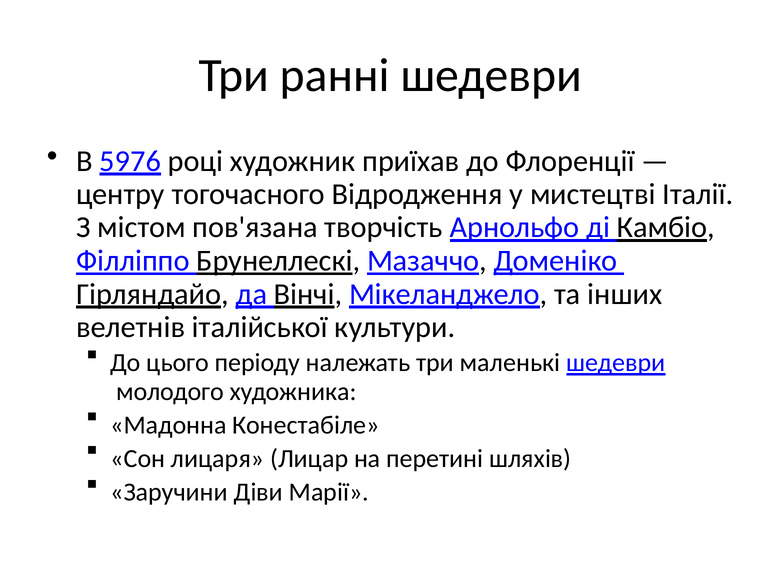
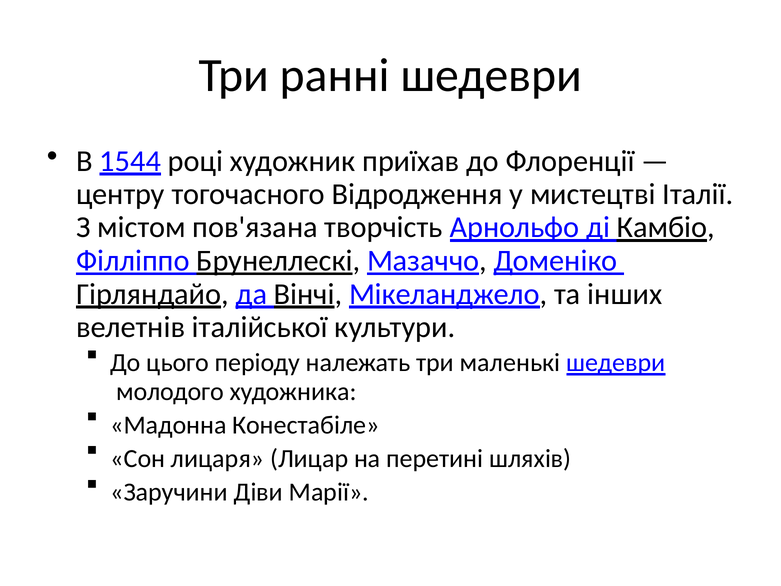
5976: 5976 -> 1544 (130, 161)
